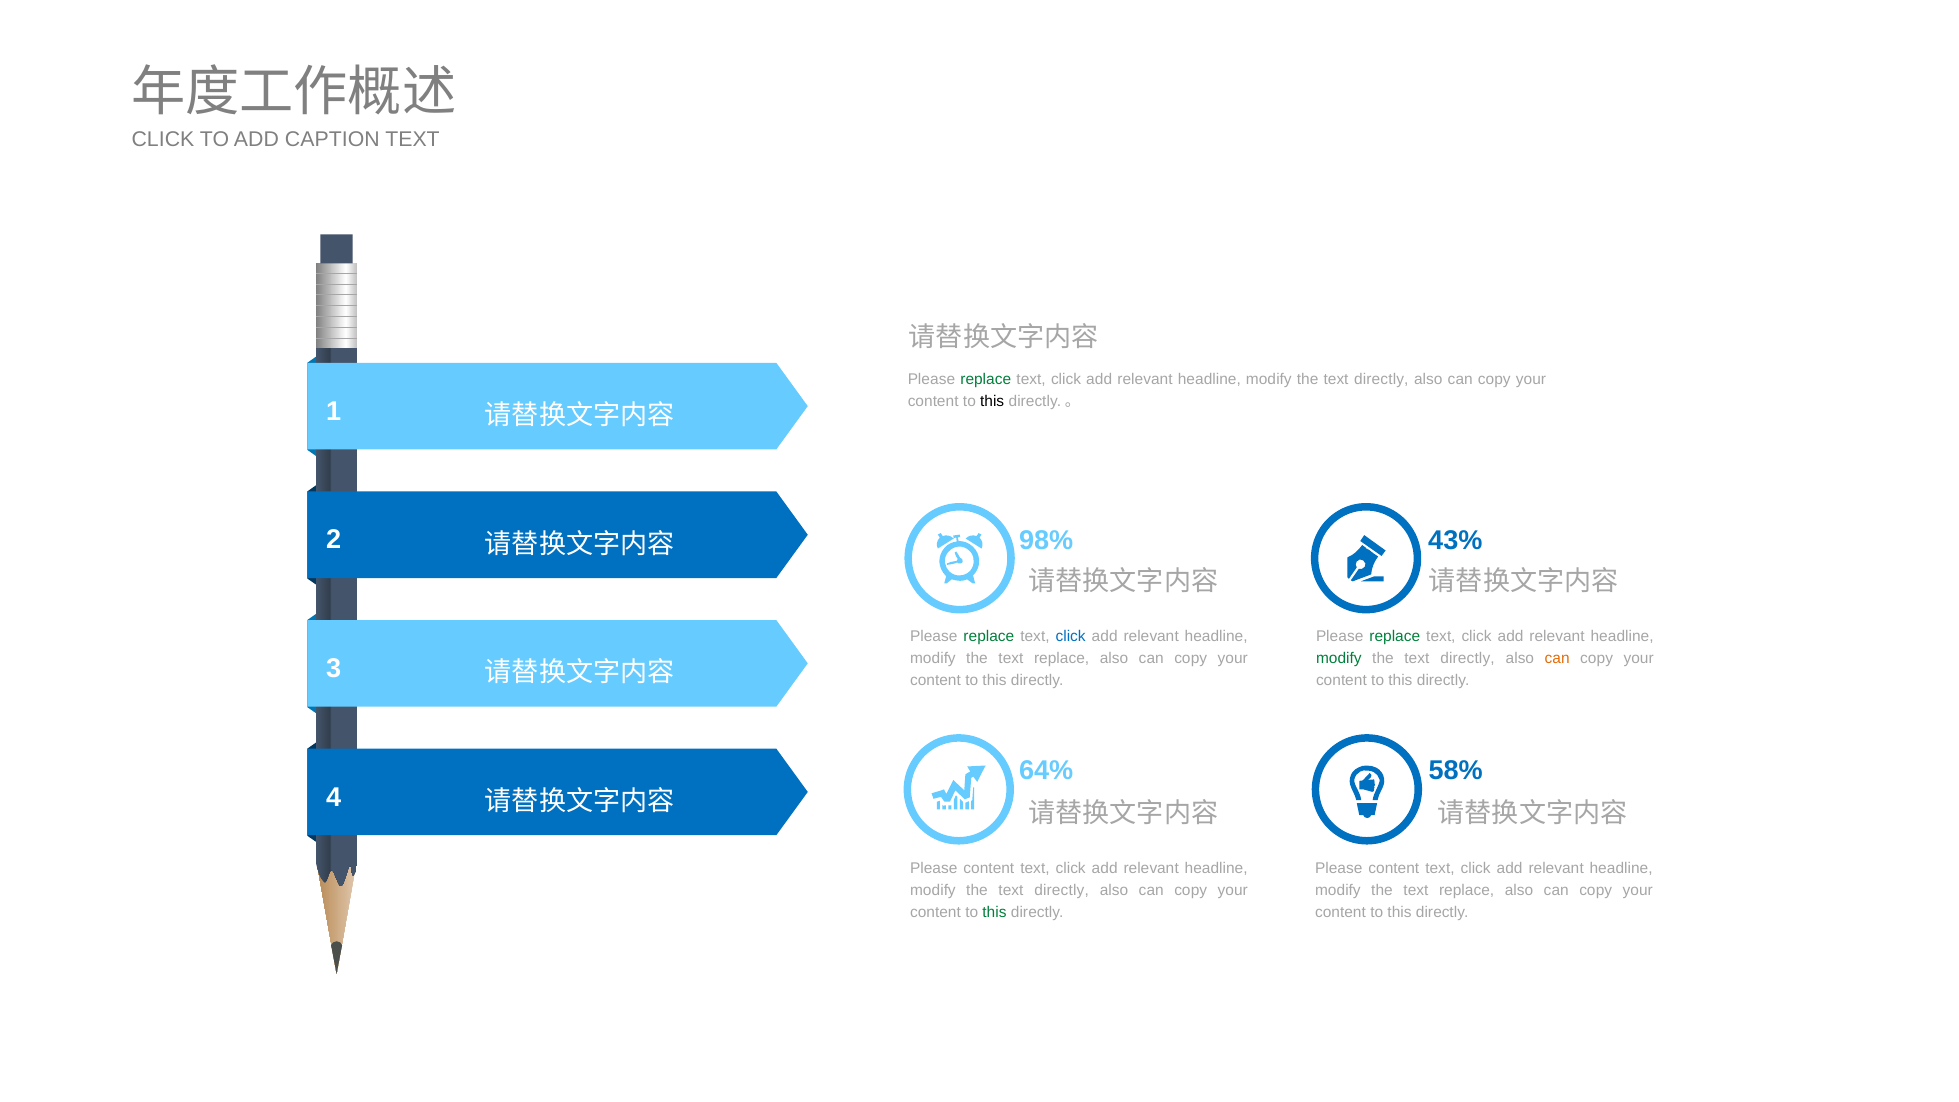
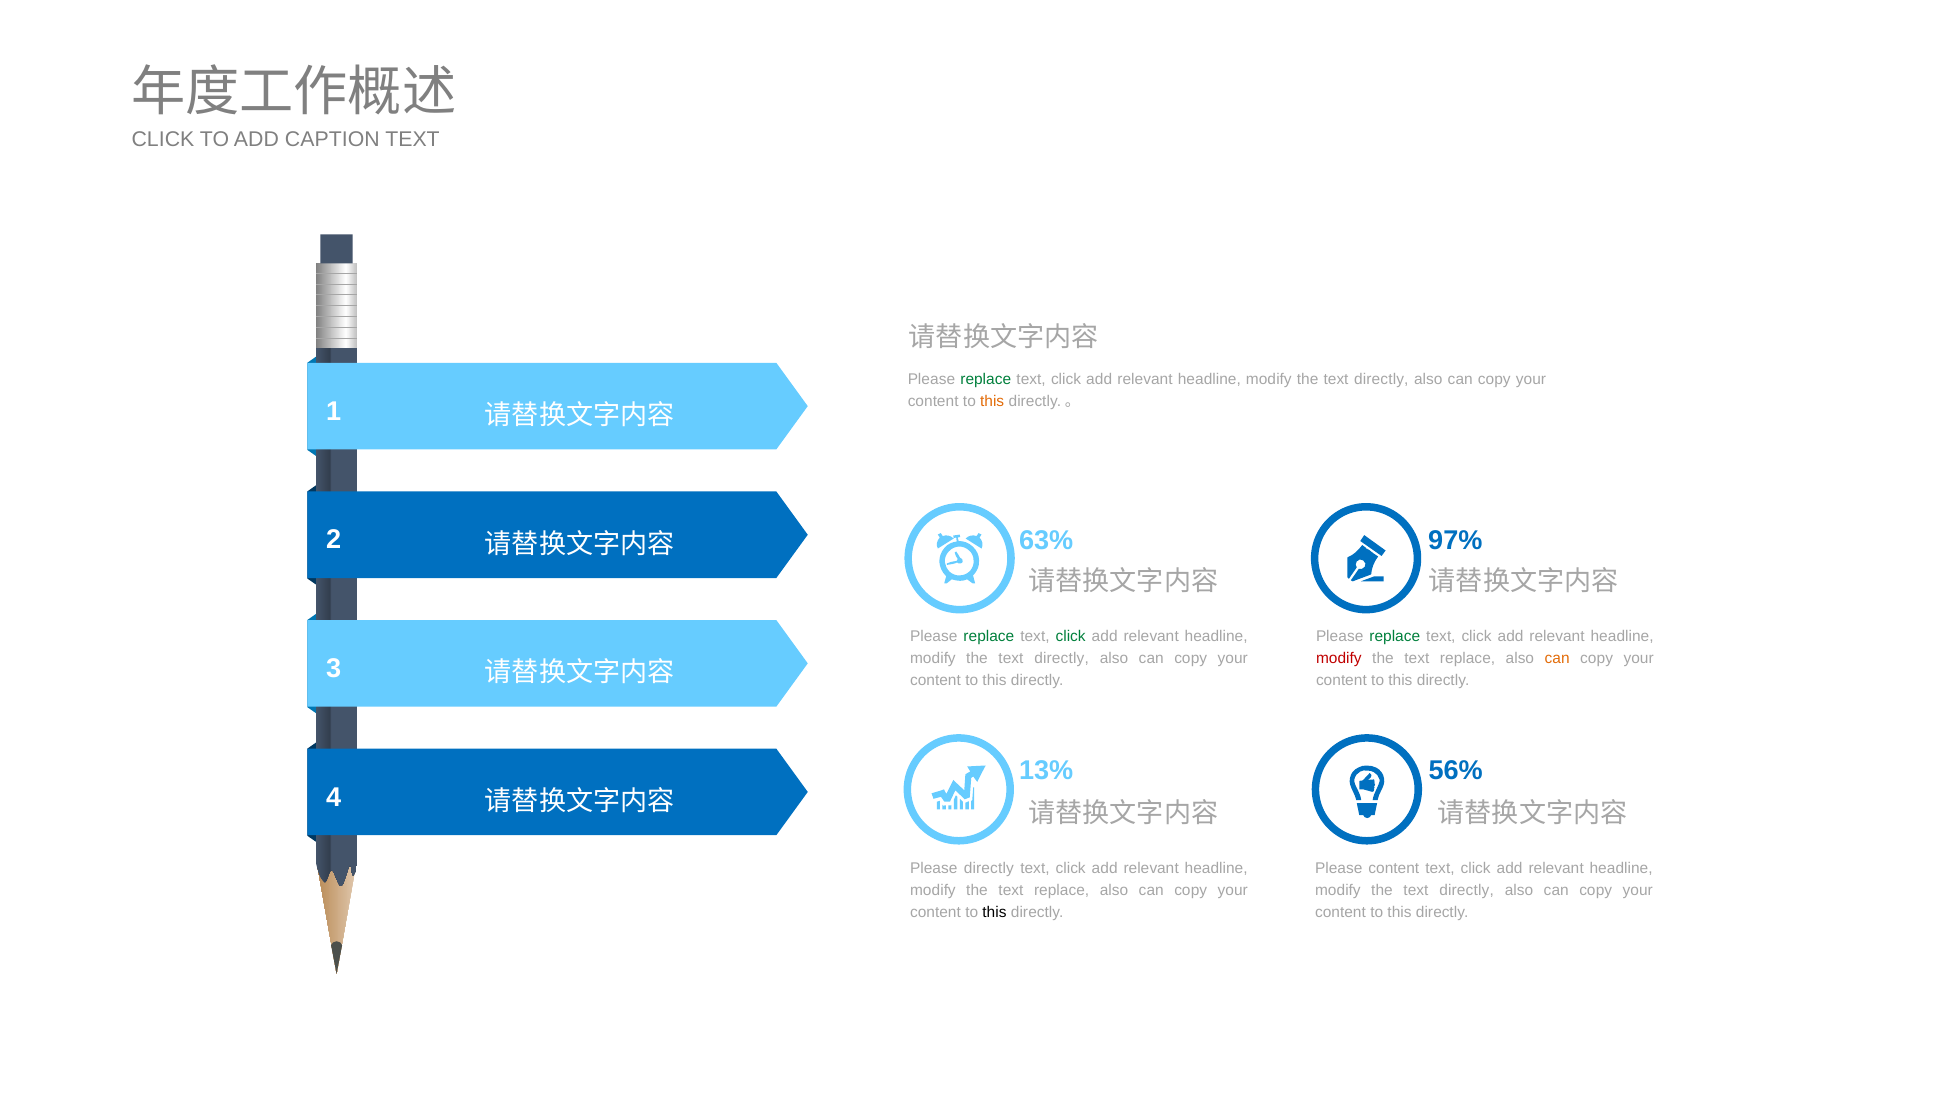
this colour: black -> orange (992, 402)
98%: 98% -> 63% (1046, 540)
43%: 43% -> 97% (1455, 540)
click colour: blue -> green (1071, 636)
replace: replace -> directly (1062, 658)
modify colour: green -> red (1339, 658)
directly: directly -> replace (1468, 658)
64%: 64% -> 13% (1046, 770)
58%: 58% -> 56% (1456, 770)
content: content -> directly (989, 868)
directly: directly -> replace (1062, 890)
replace: replace -> directly (1467, 890)
this colour: green -> black (994, 912)
